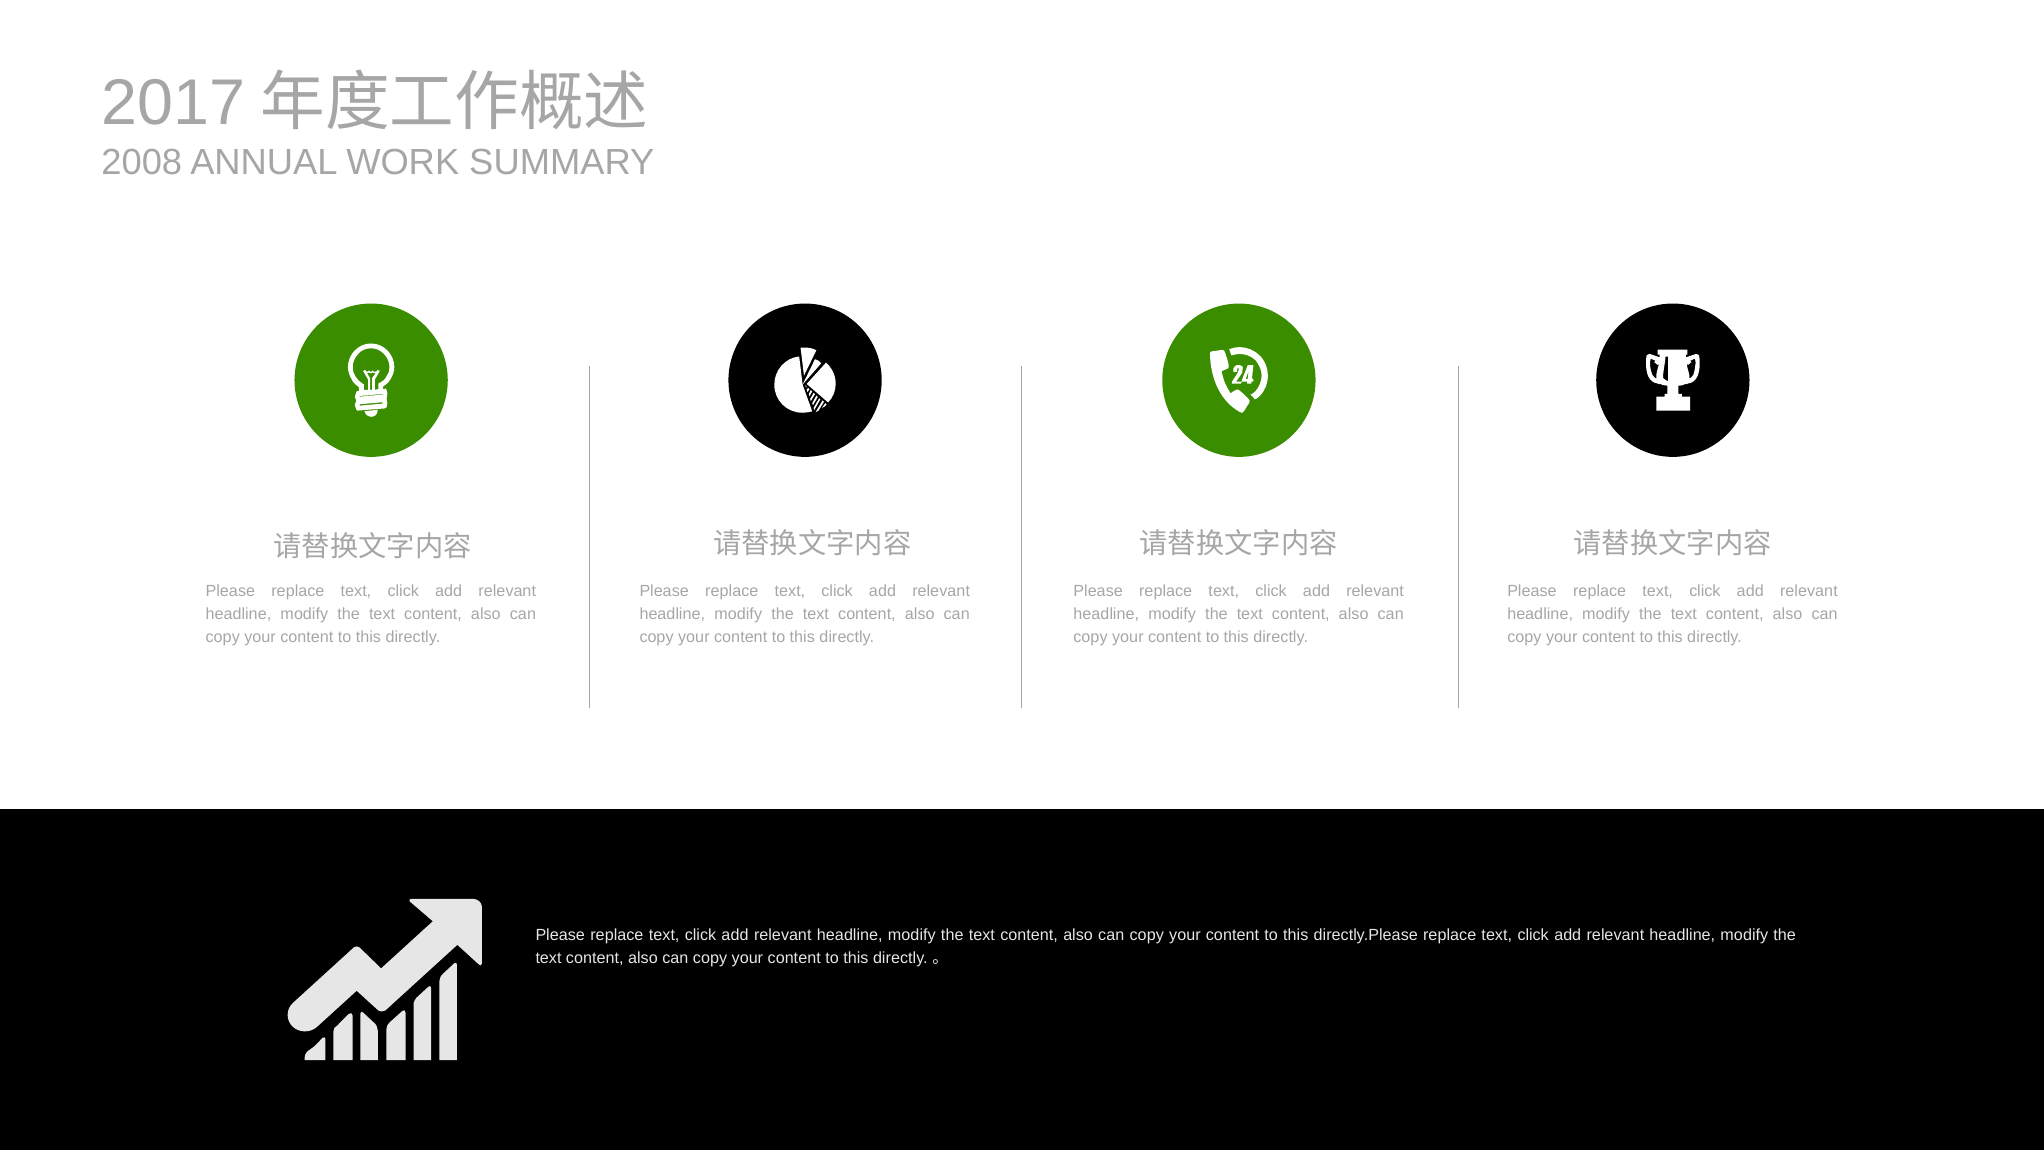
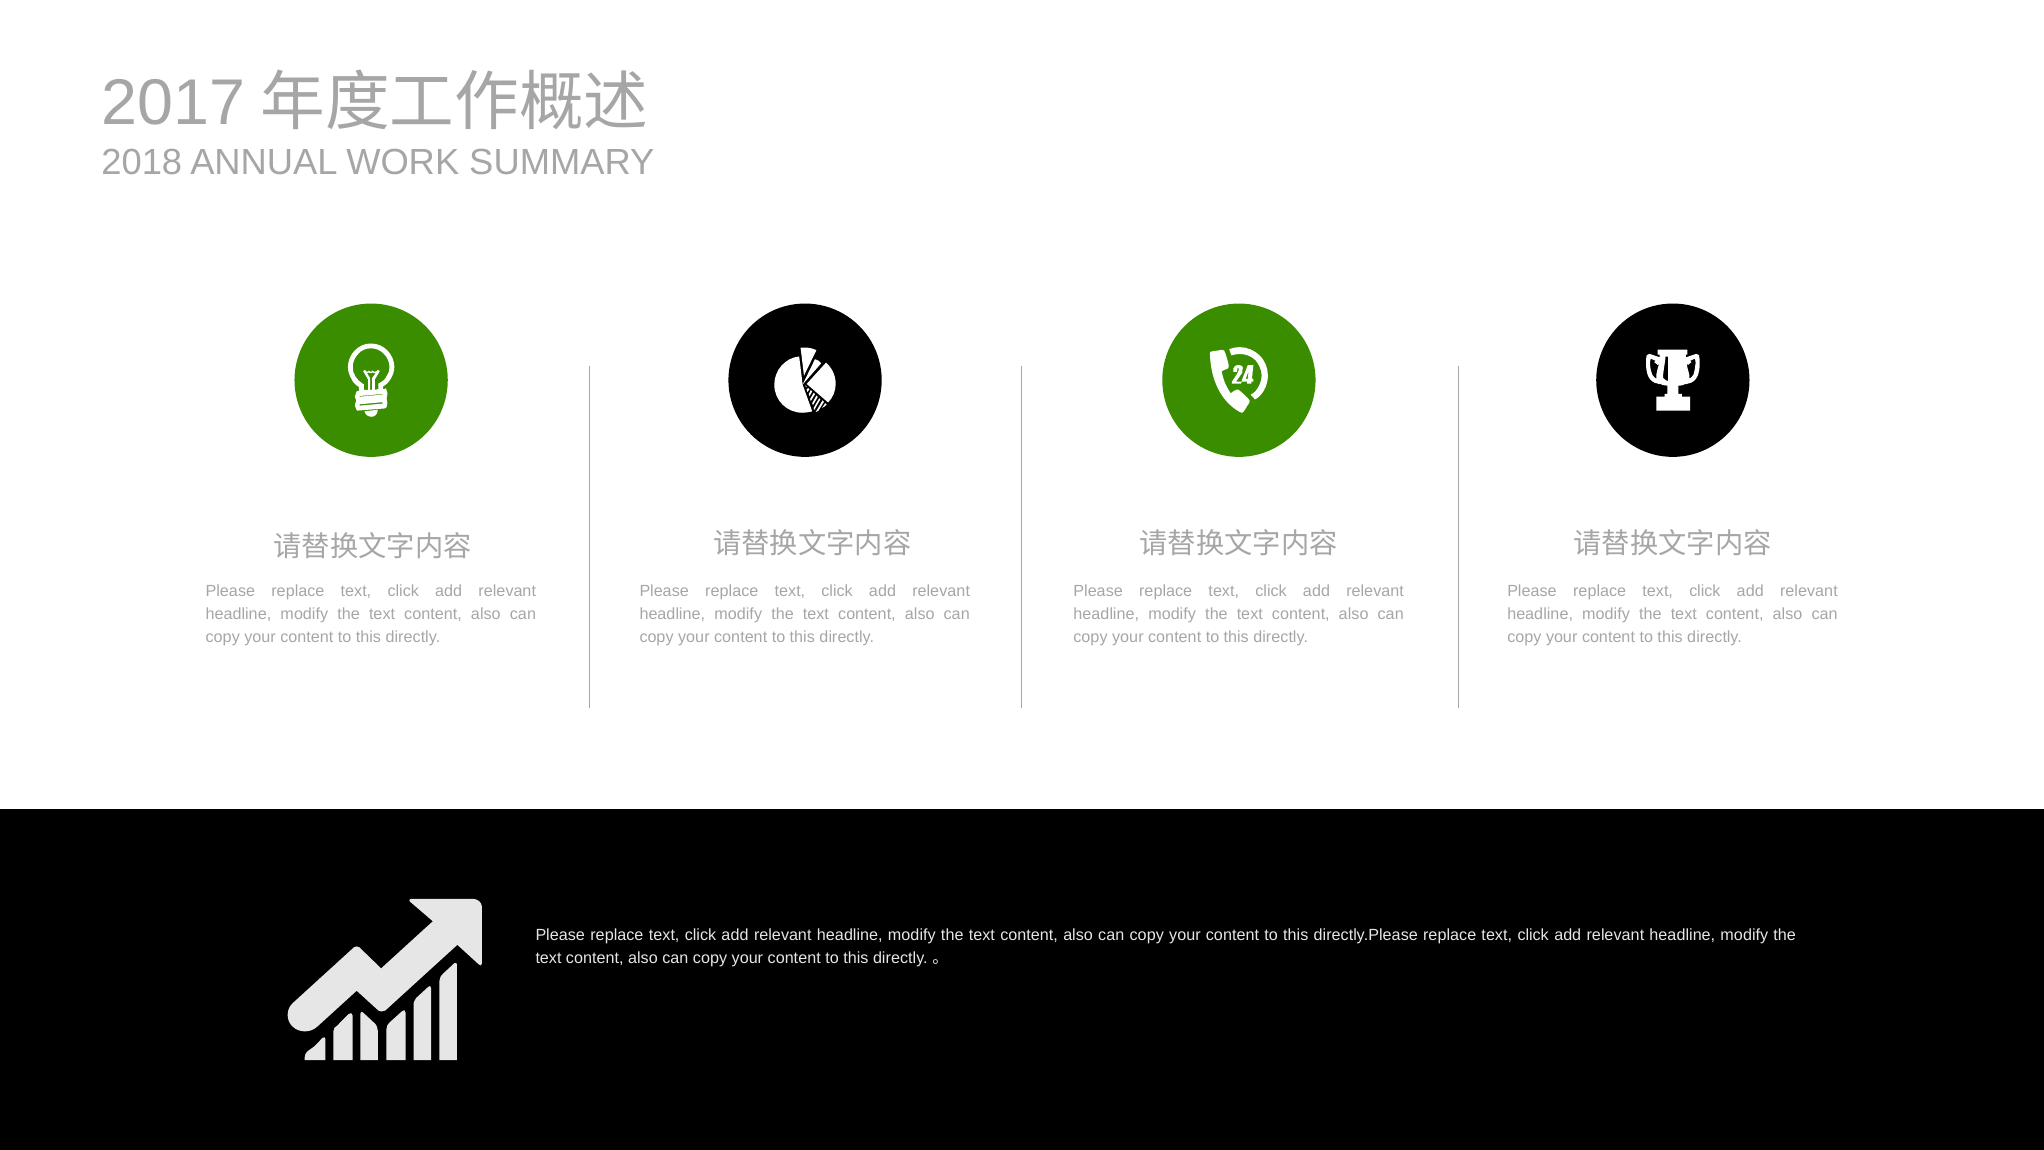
2008: 2008 -> 2018 (142, 163)
